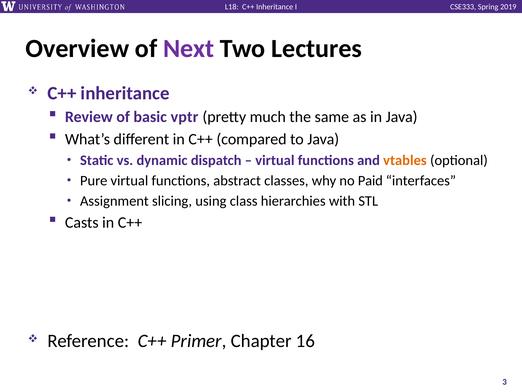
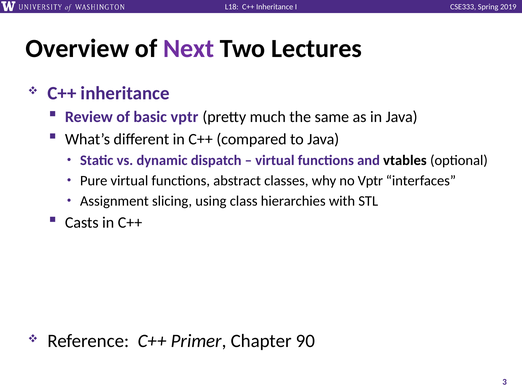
vtables colour: orange -> black (405, 160)
no Paid: Paid -> Vptr (370, 181)
16: 16 -> 90 (305, 341)
